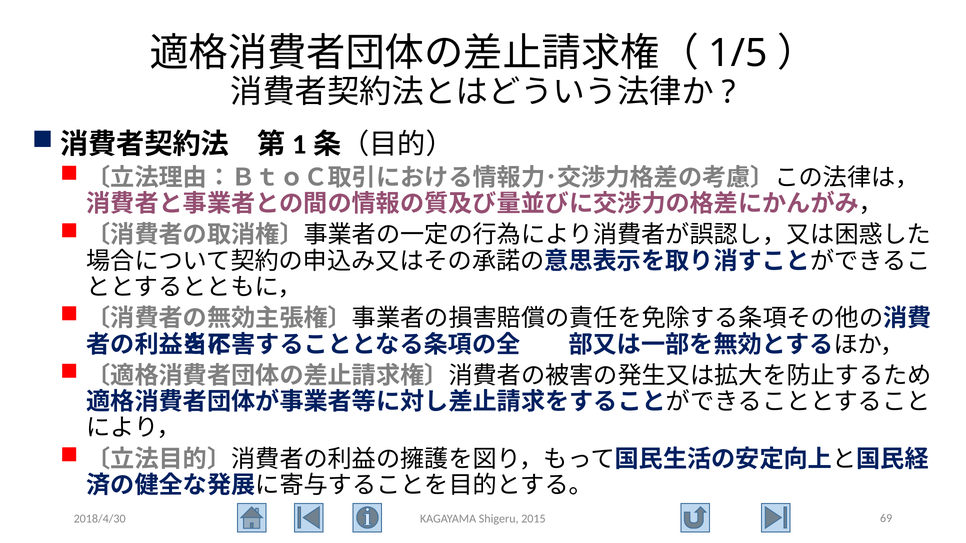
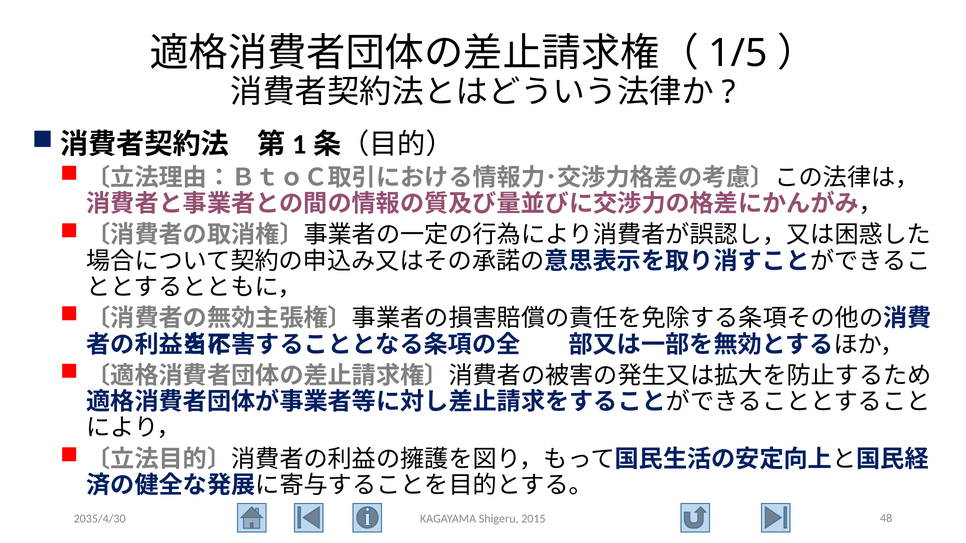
2018/4/30: 2018/4/30 -> 2035/4/30 (100, 519)
69: 69 -> 48 (886, 519)
